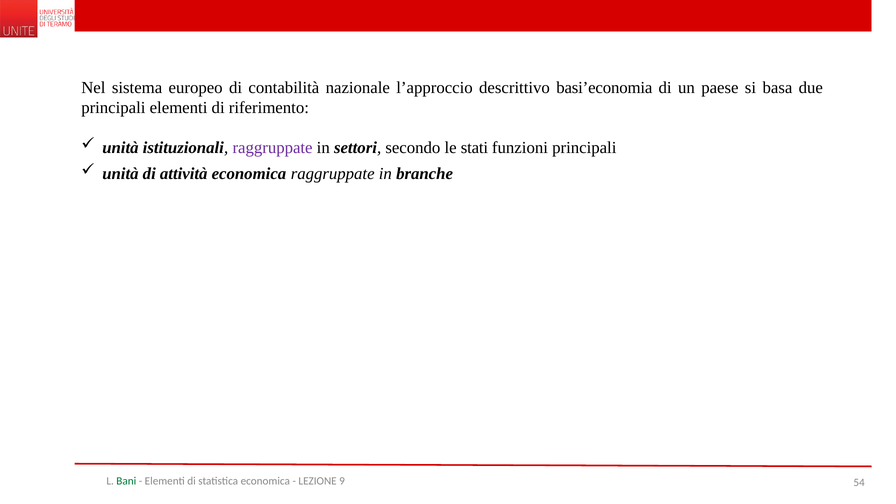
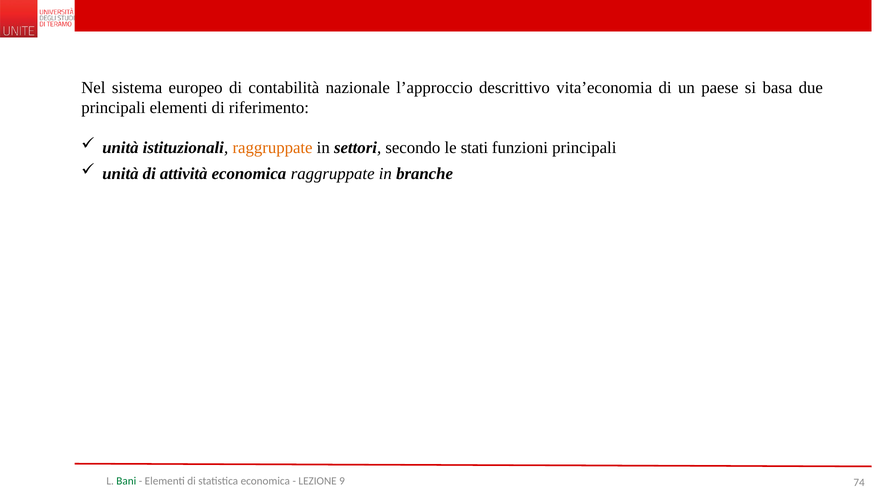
basi’economia: basi’economia -> vita’economia (604, 88)
raggruppate colour: purple -> orange (273, 148)
54: 54 -> 74 (859, 483)
